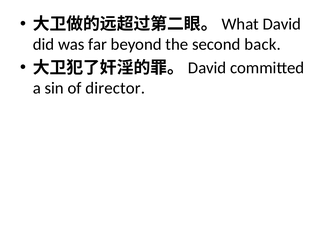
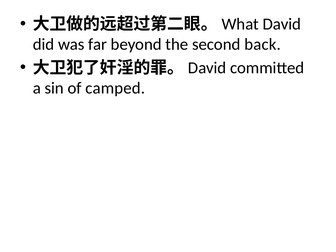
director: director -> camped (115, 88)
